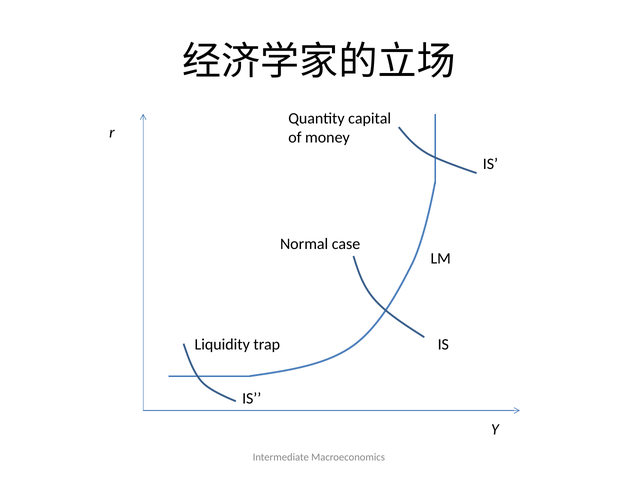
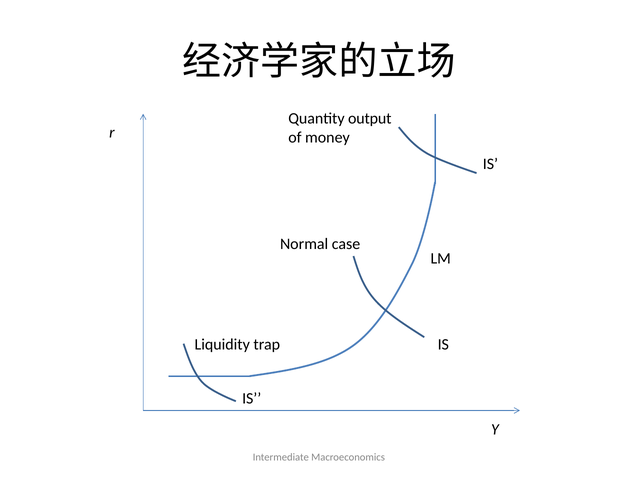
capital: capital -> output (370, 118)
